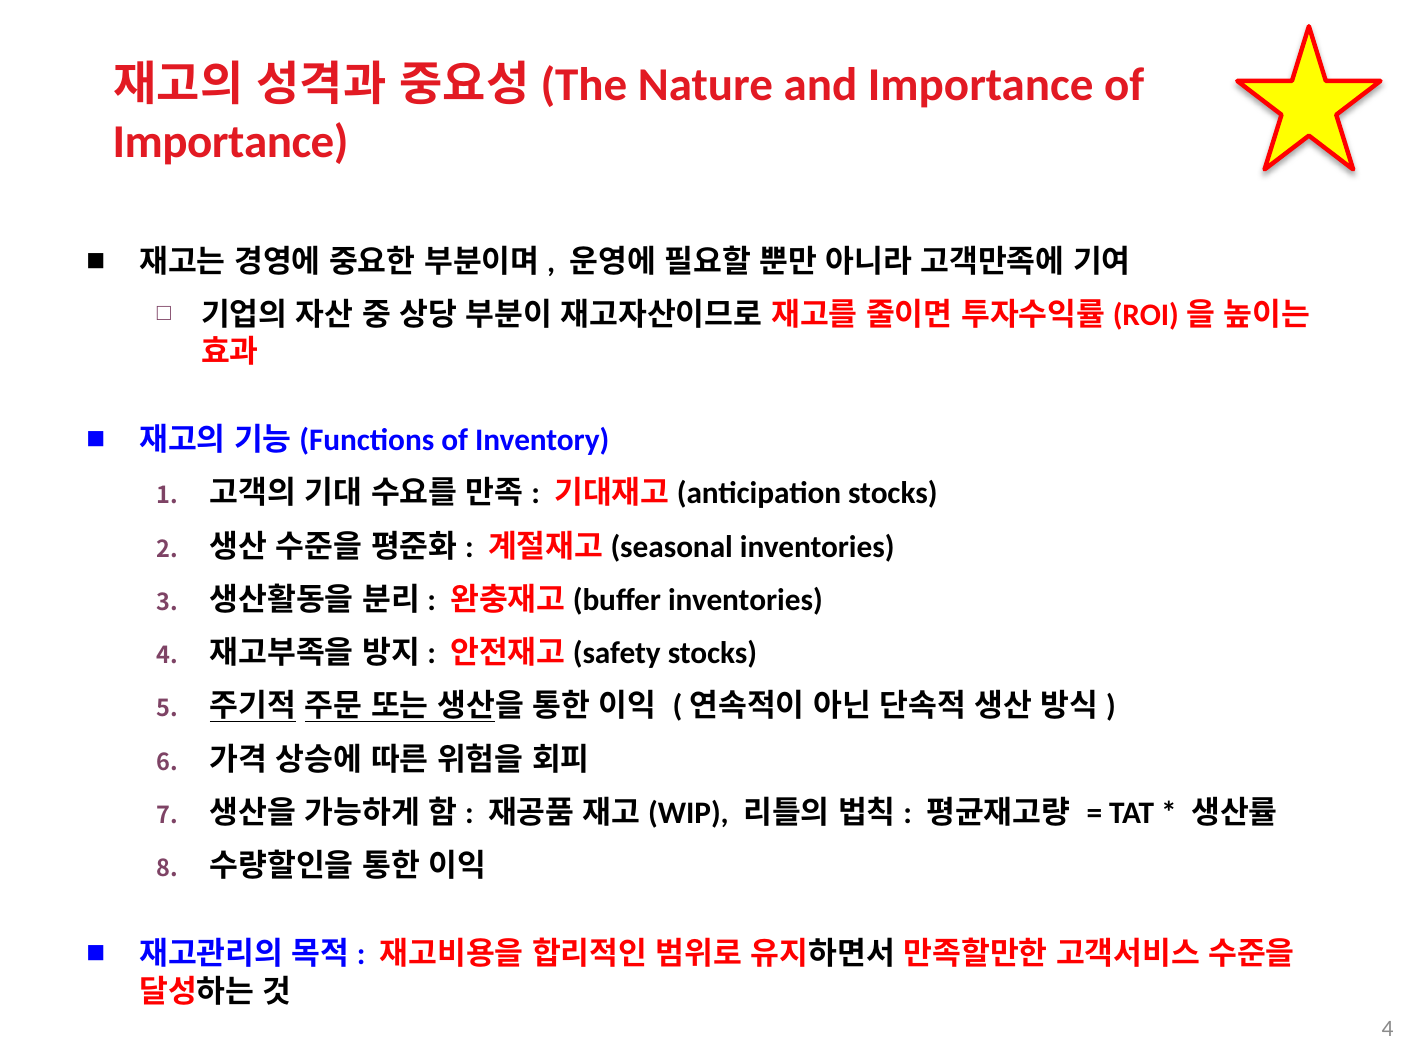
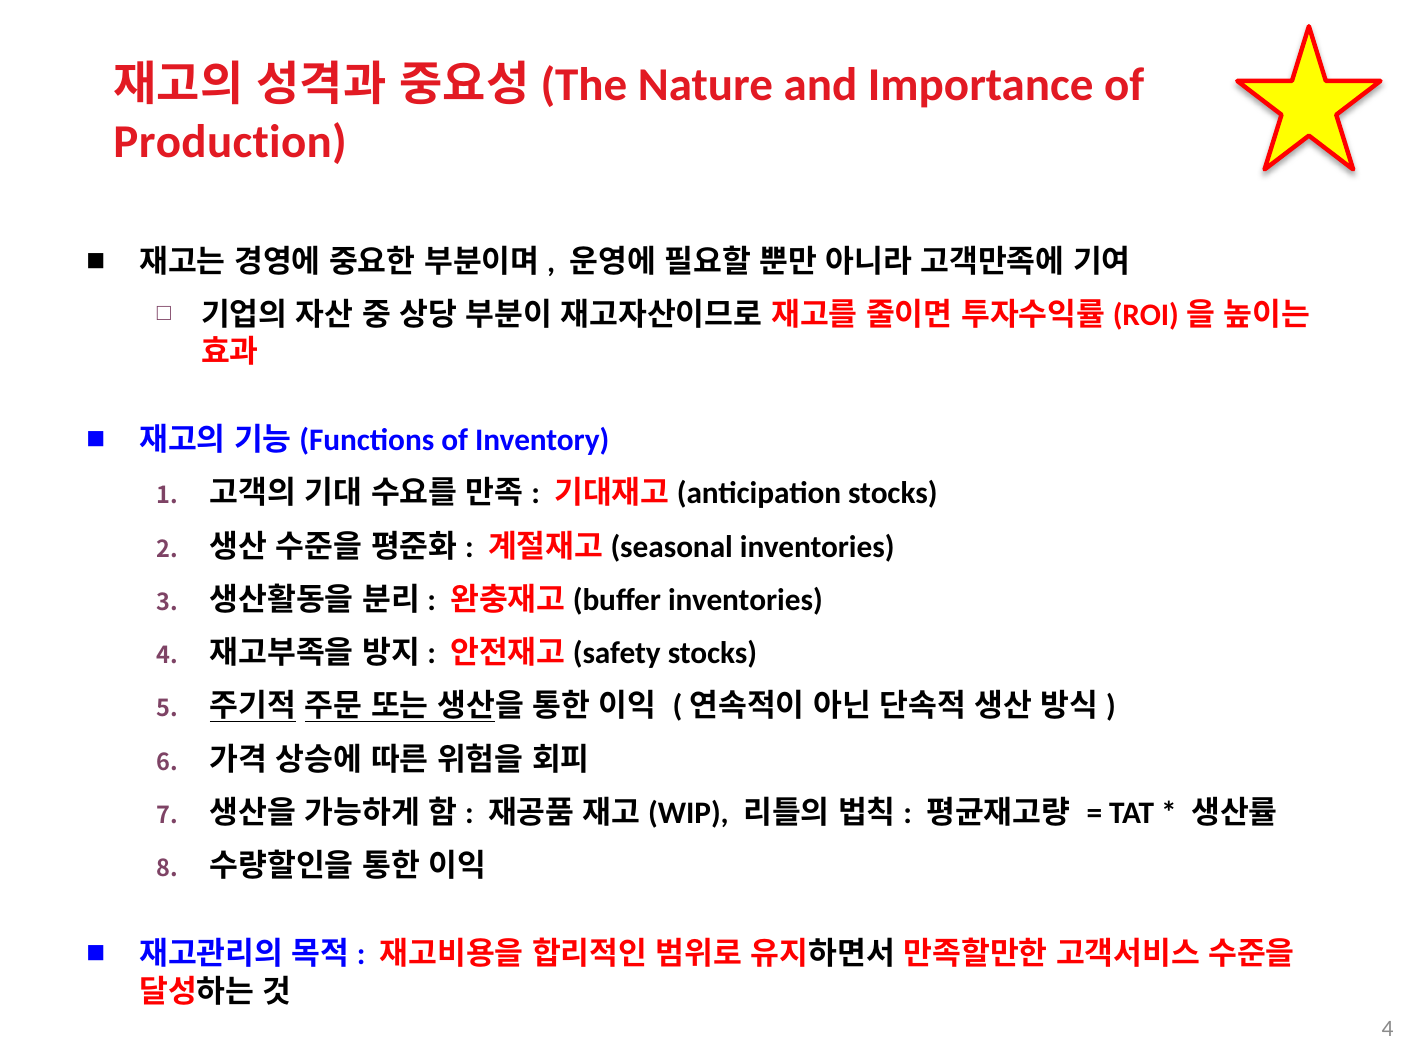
Importance: Importance -> Production (230, 142)
